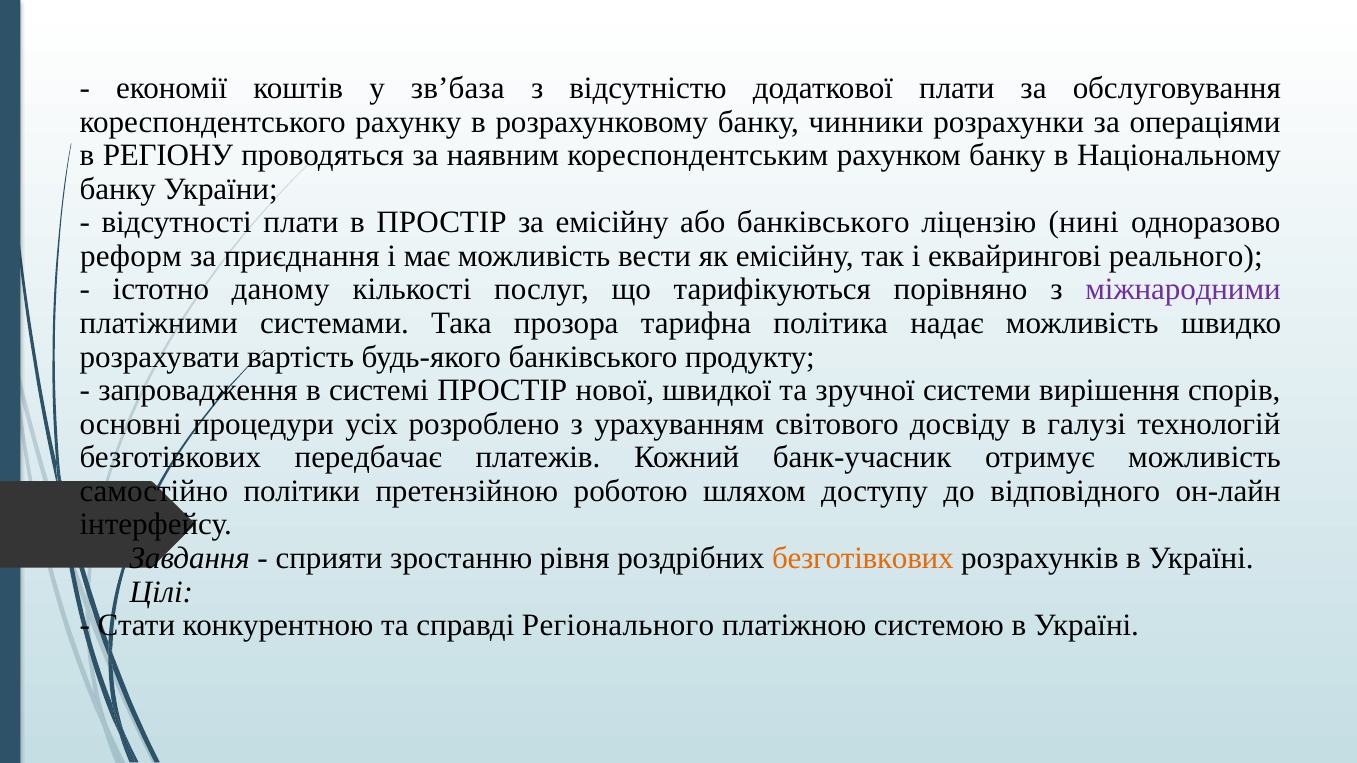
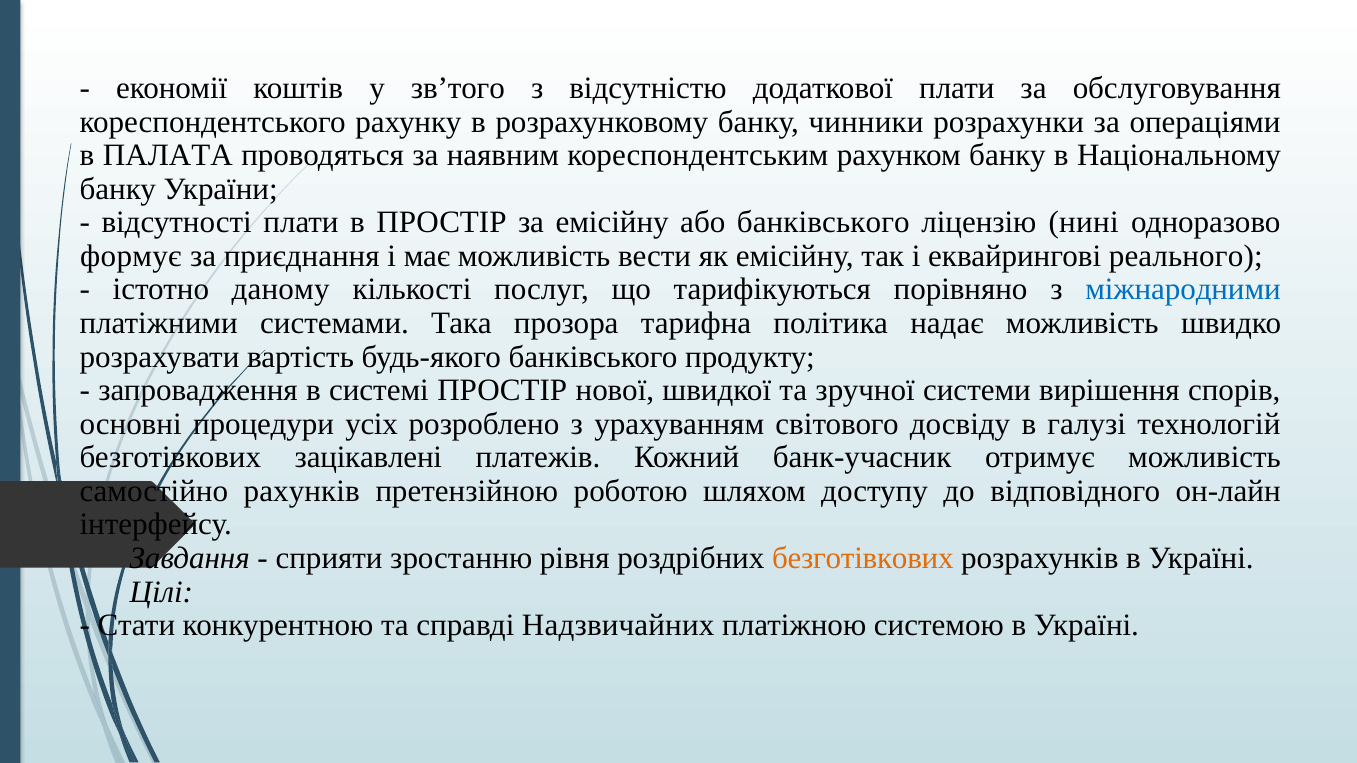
зв’база: зв’база -> зв’того (458, 88)
РЕГІОНУ: РЕГІОНУ -> ПАЛАТА (168, 156)
реформ: реформ -> формує (131, 256)
міжнародними colour: purple -> blue (1183, 290)
передбачає: передбачає -> зацікавлені (368, 458)
політики: політики -> рахунків (302, 491)
Регіонального: Регіонального -> Надзвичайних (618, 626)
